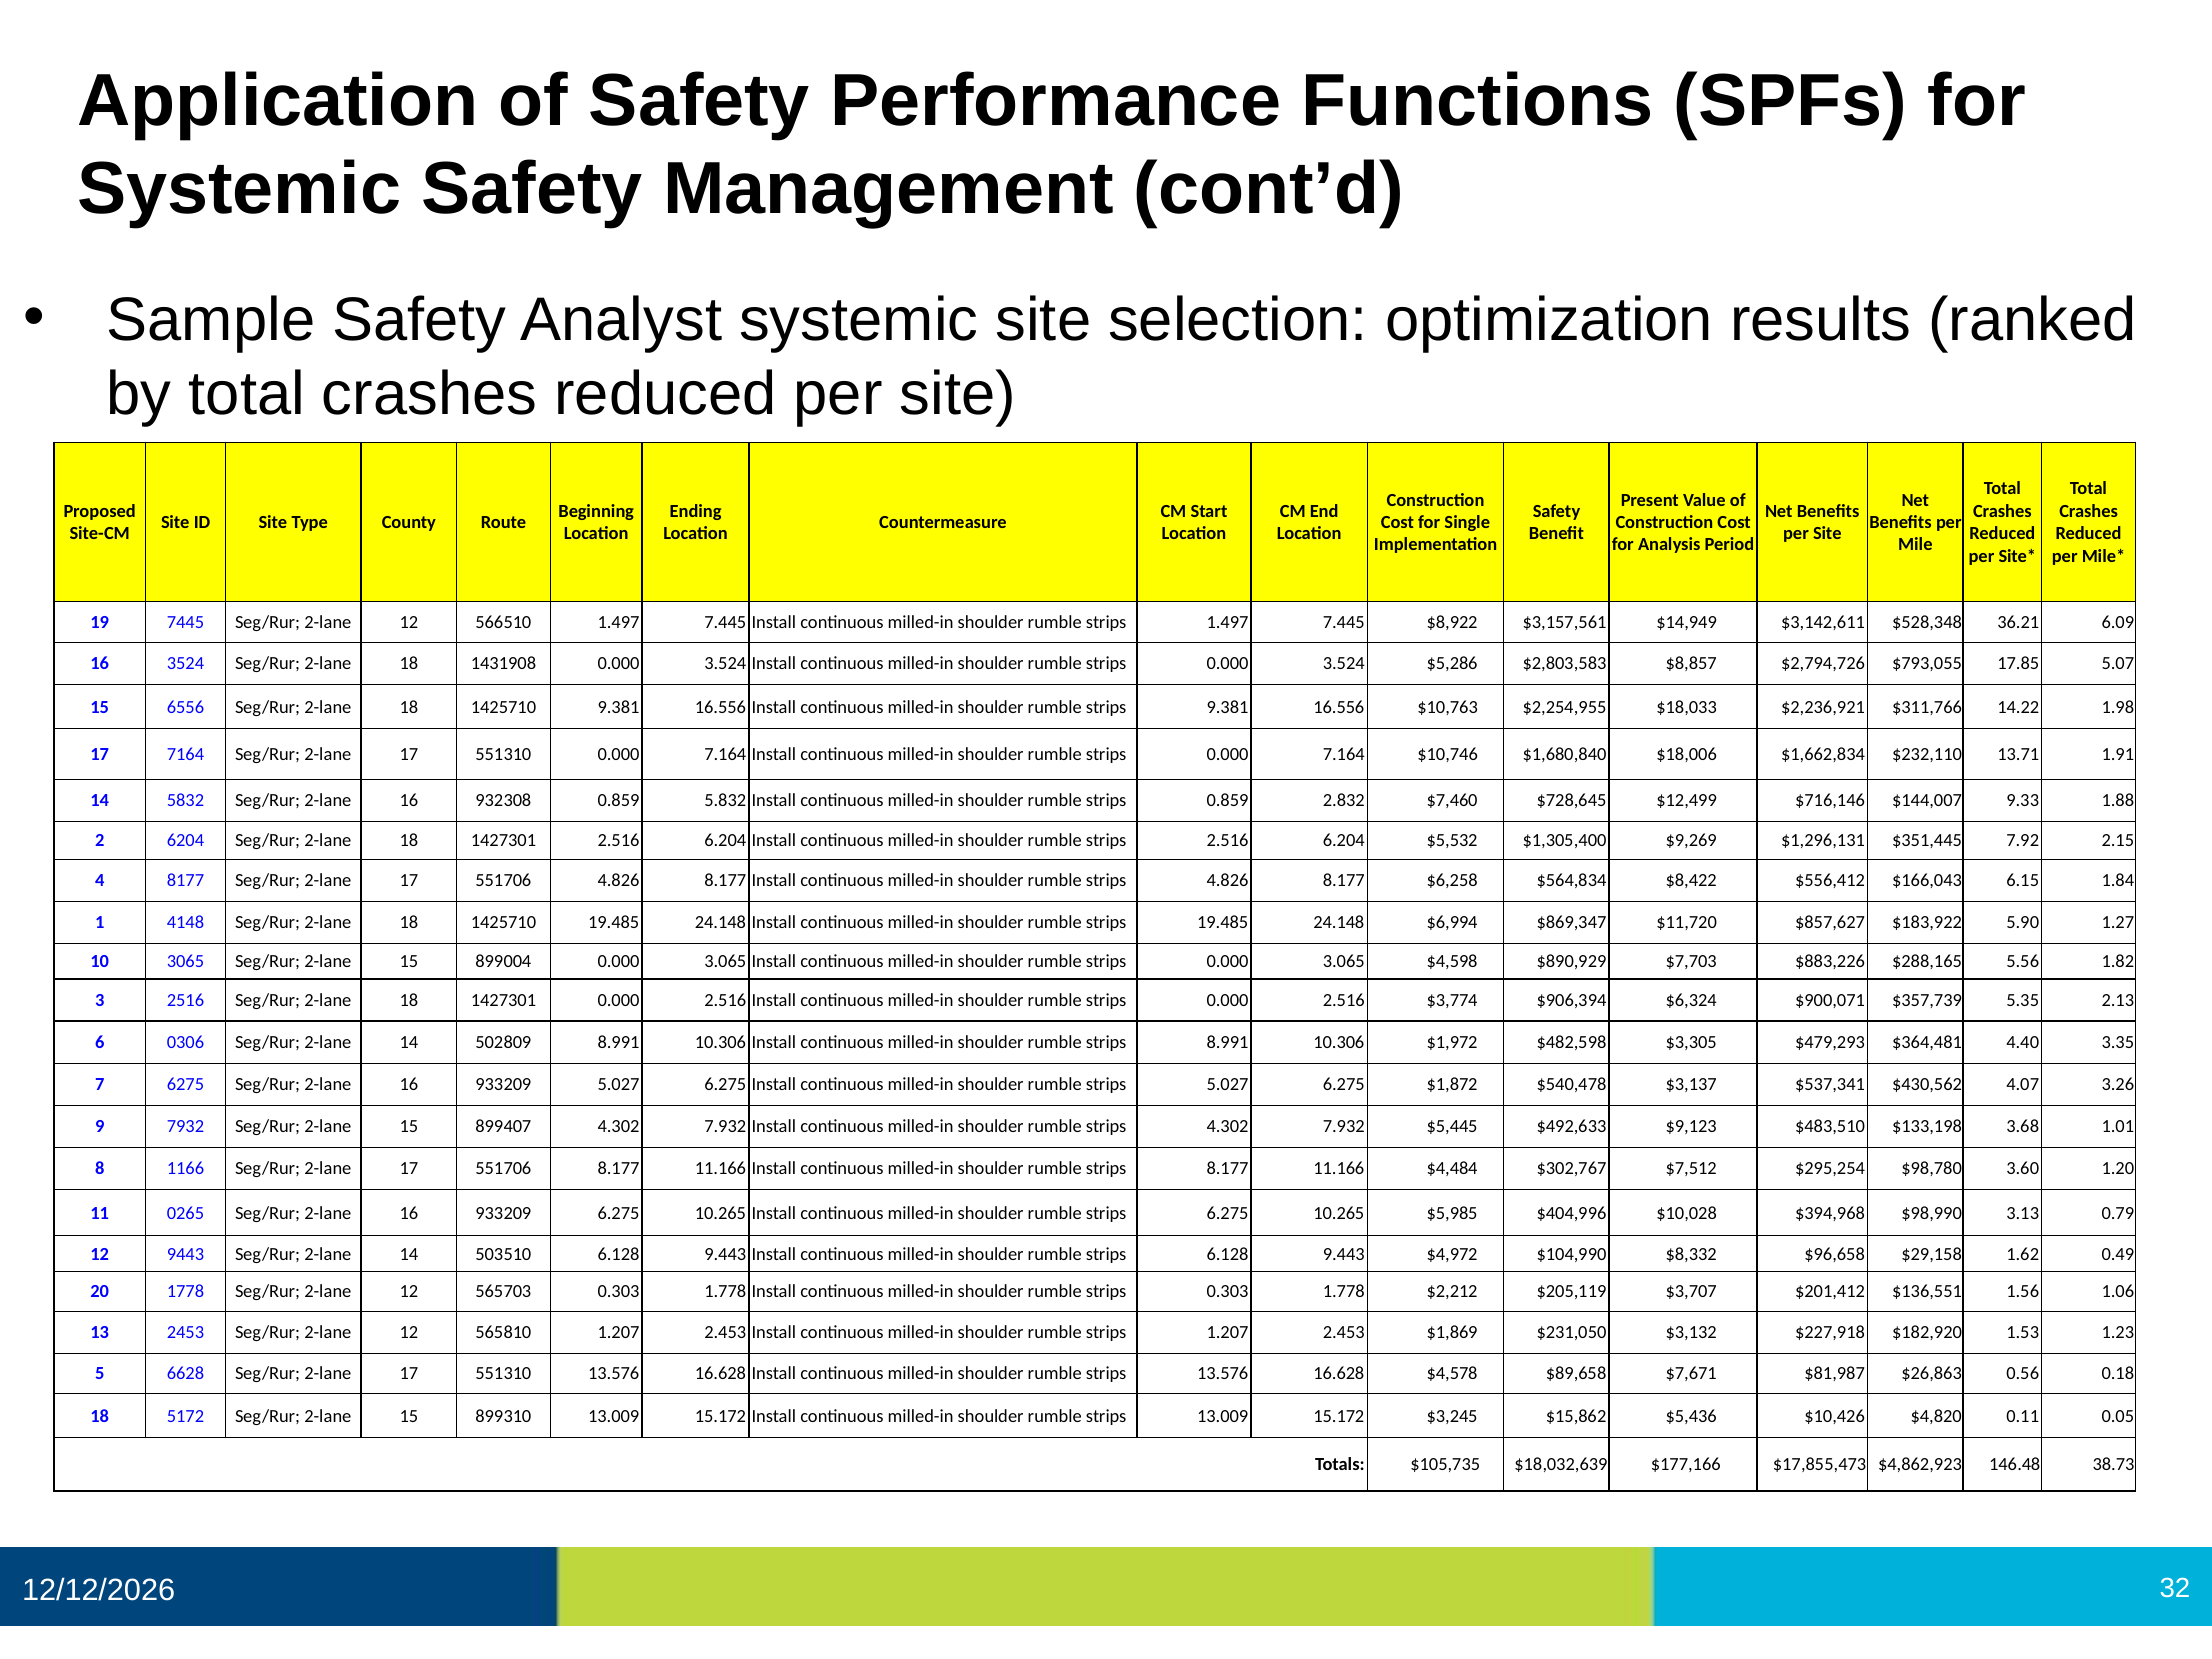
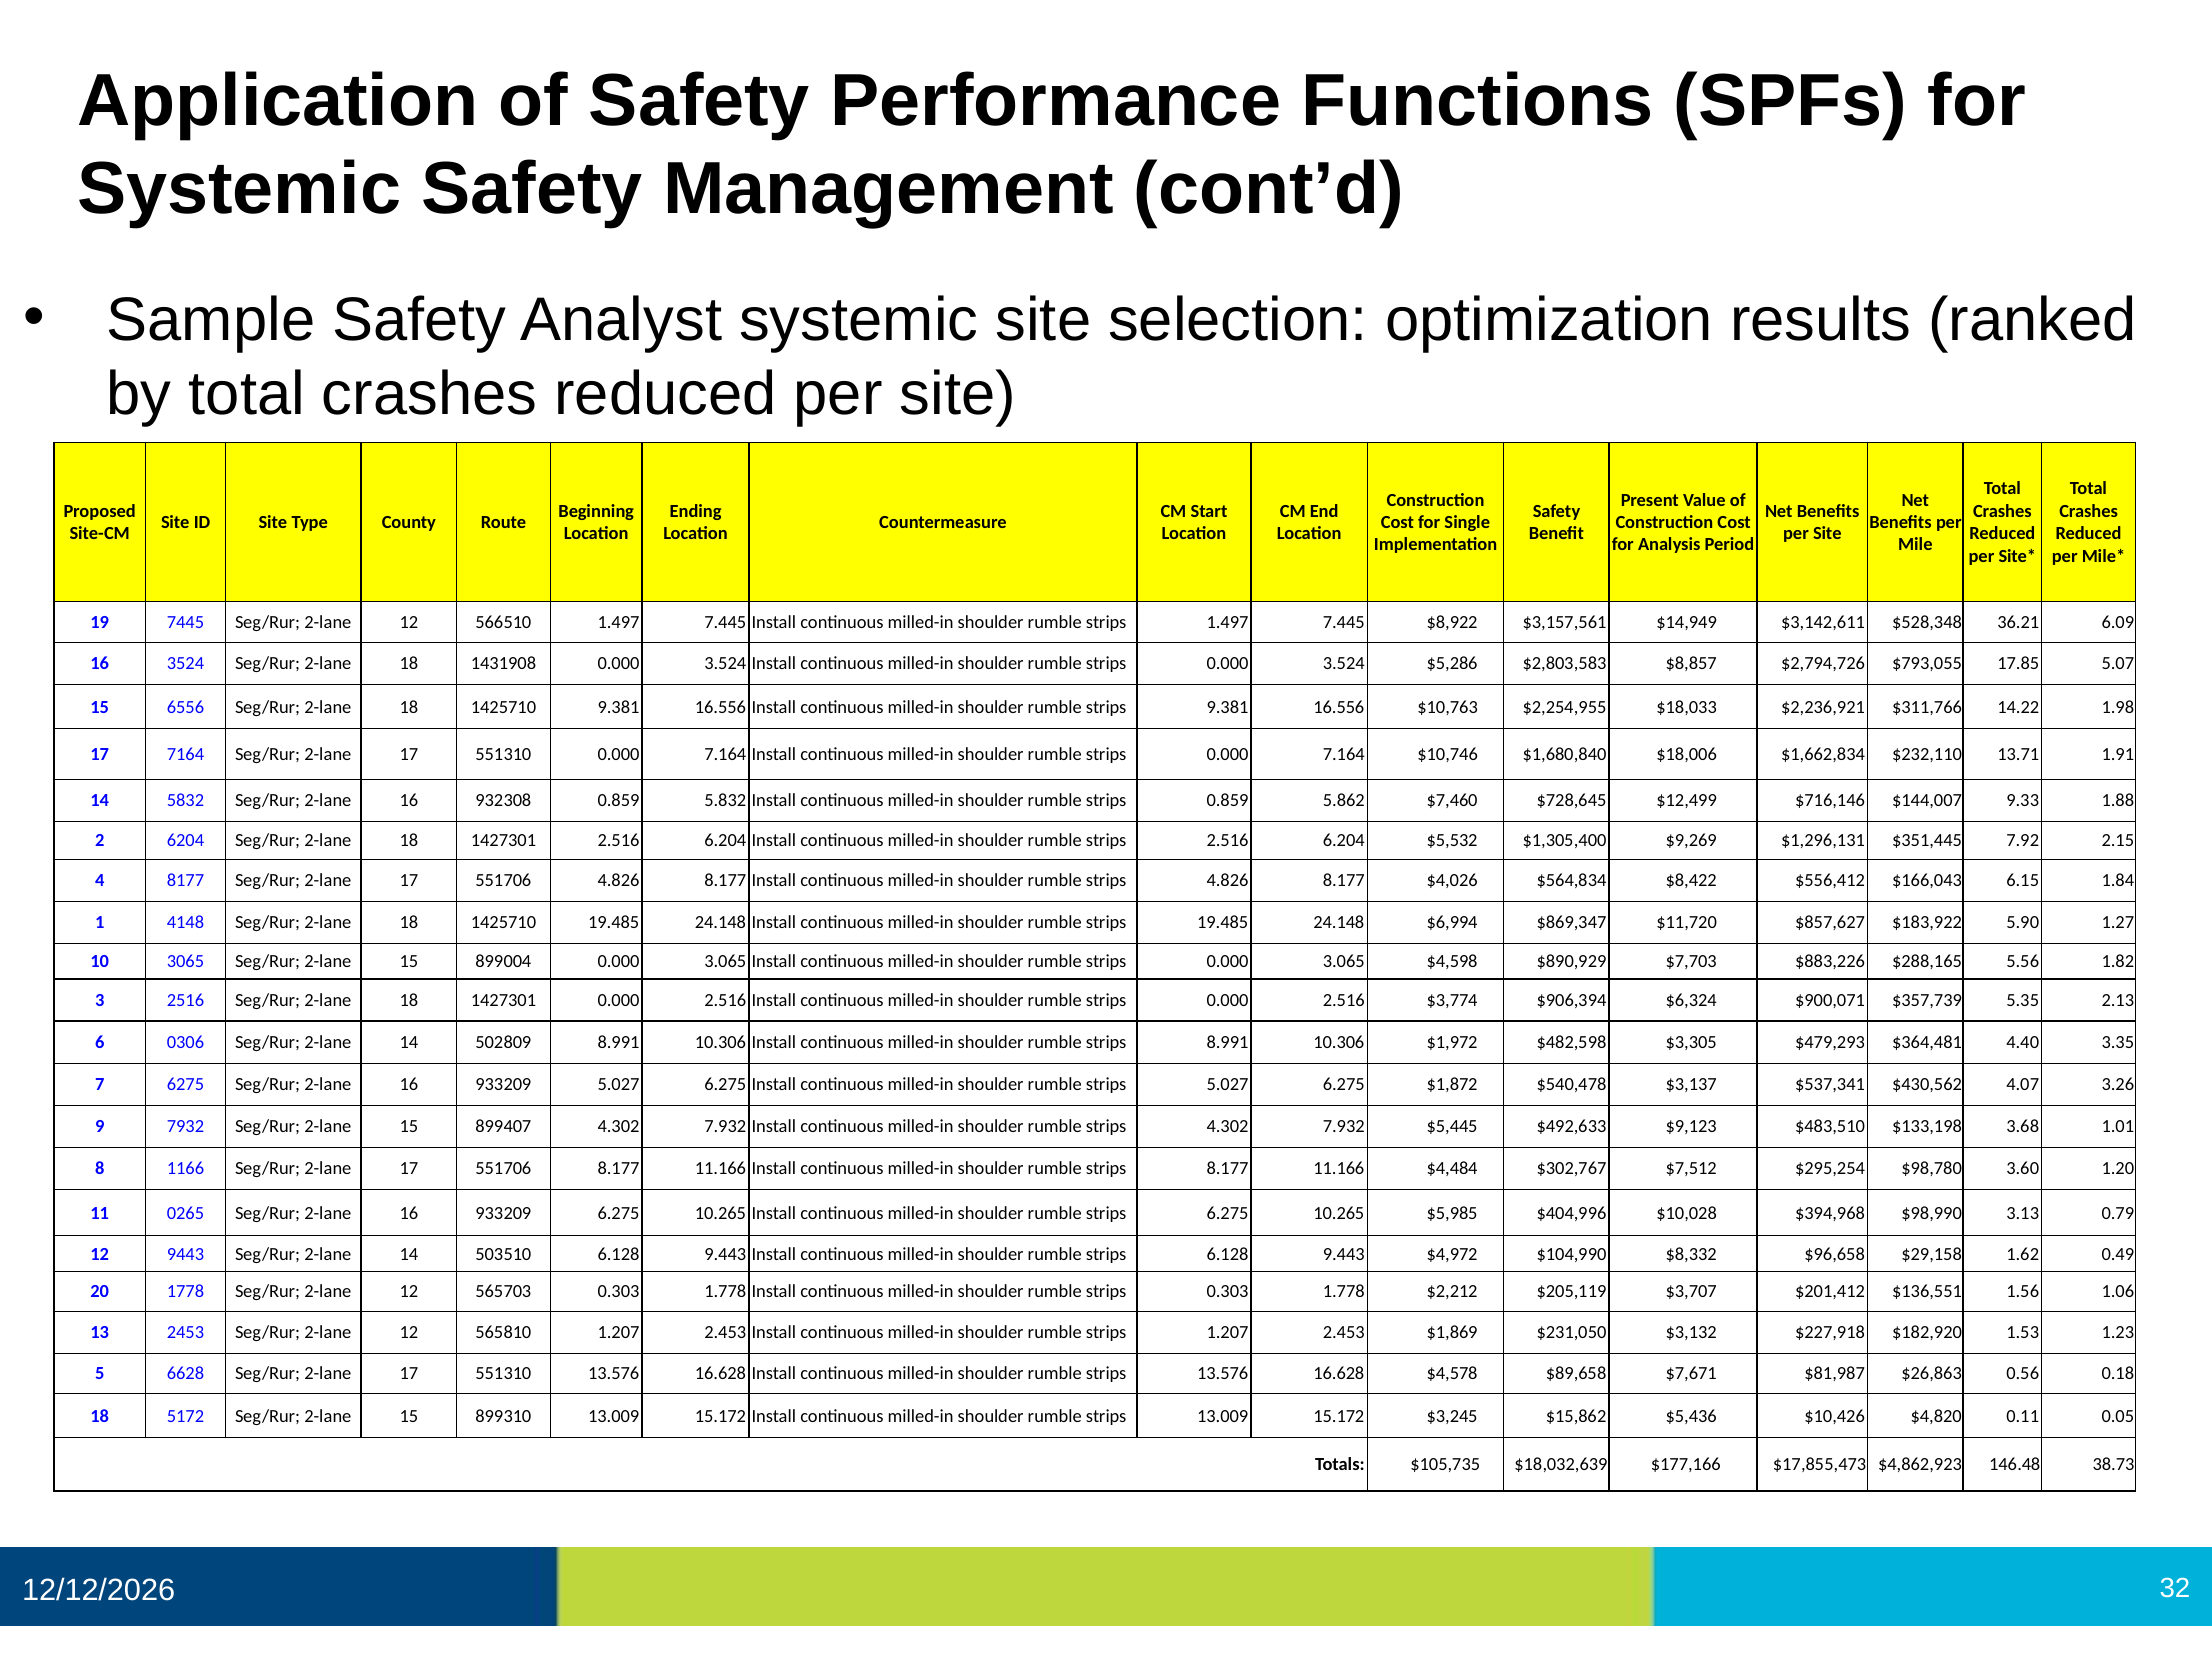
2.832: 2.832 -> 5.862 (1344, 801)
$6,258: $6,258 -> $4,026 (1452, 881)
